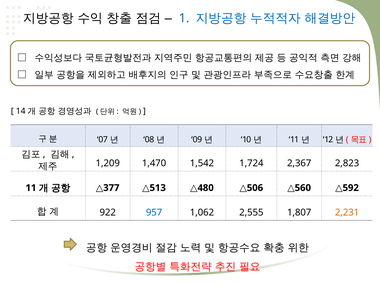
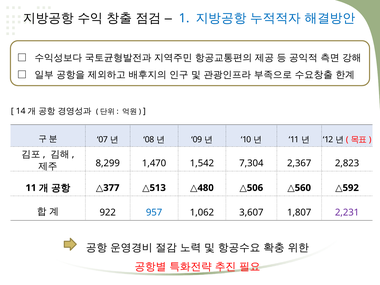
1,209: 1,209 -> 8,299 (108, 163)
1,724: 1,724 -> 7,304 (251, 163)
2,555: 2,555 -> 3,607 (251, 212)
2,231 colour: orange -> purple (347, 212)
